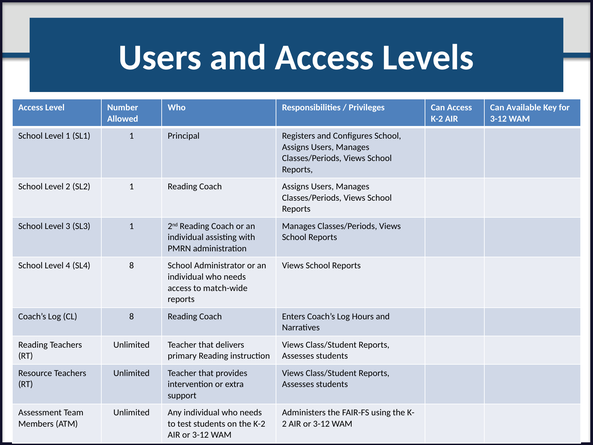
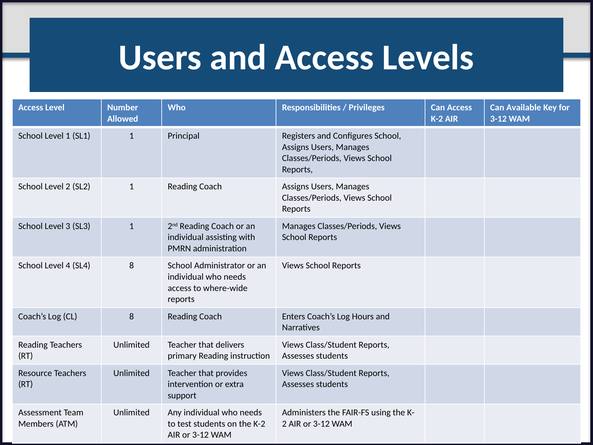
match-wide: match-wide -> where-wide (225, 288)
